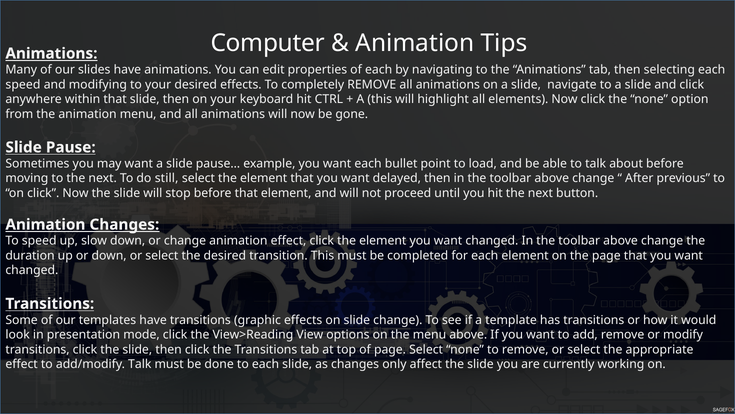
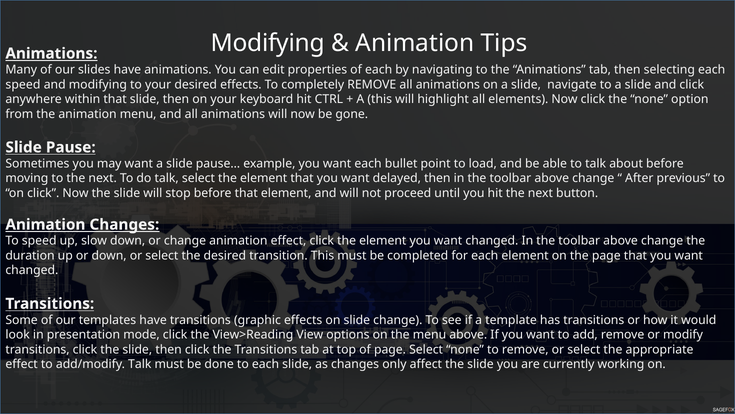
Computer: Computer -> Modifying (268, 43)
do still: still -> talk (167, 178)
